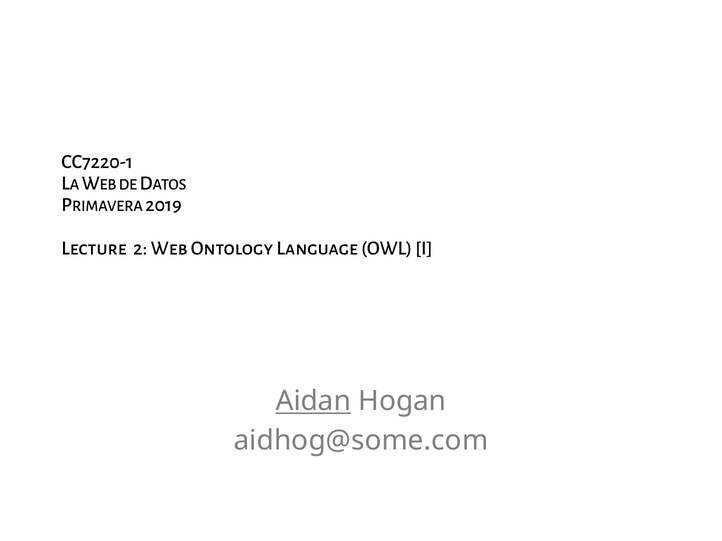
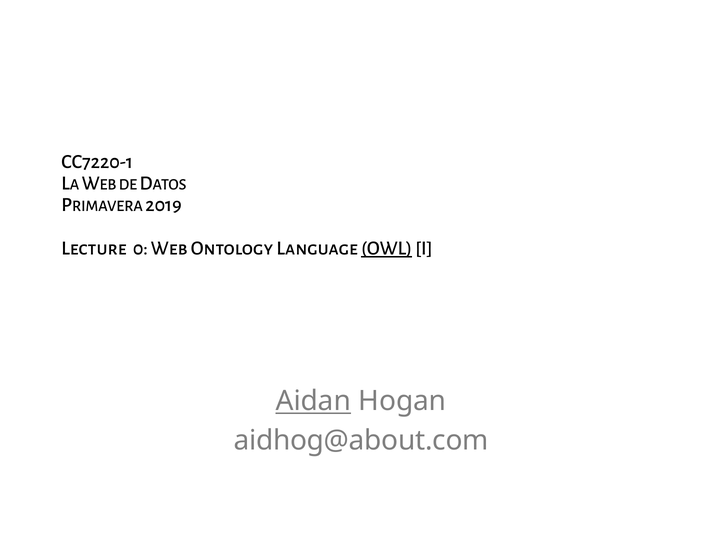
2: 2 -> 0 (140, 248)
OWL underline: none -> present (387, 248)
aidhog@some.com: aidhog@some.com -> aidhog@about.com (361, 441)
